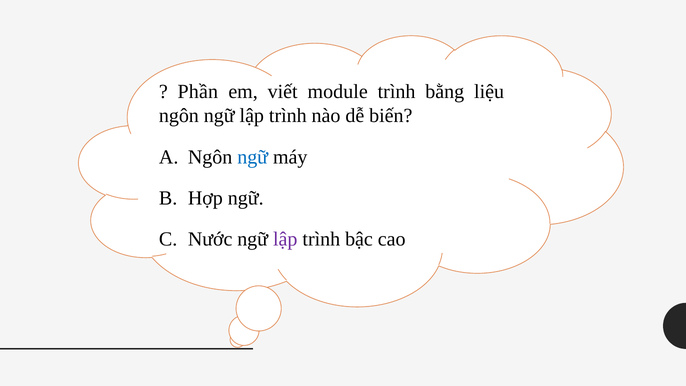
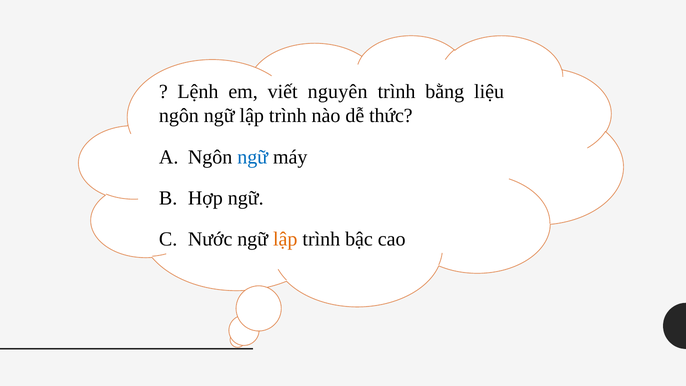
Phần: Phần -> Lệnh (198, 92)
module: module -> nguyên (338, 92)
biến: biến -> thức (391, 116)
lập colour: purple -> orange (285, 239)
